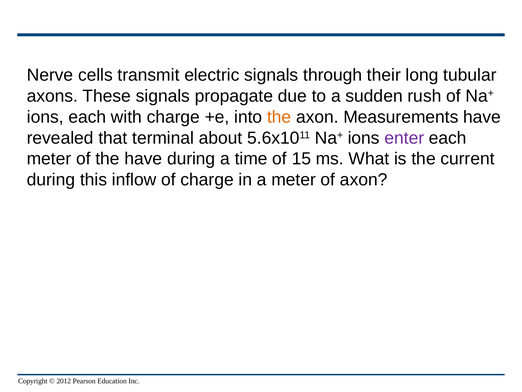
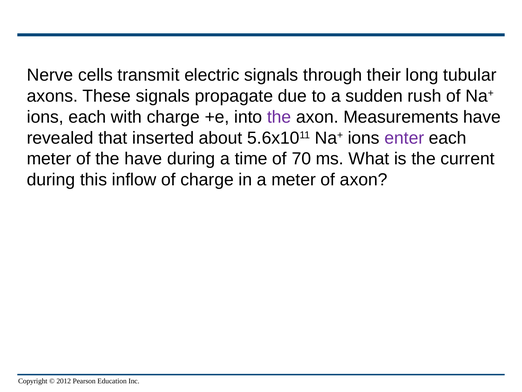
the colour: orange -> purple (279, 117)
terminal: terminal -> inserted (163, 138)
15: 15 -> 70 (301, 159)
